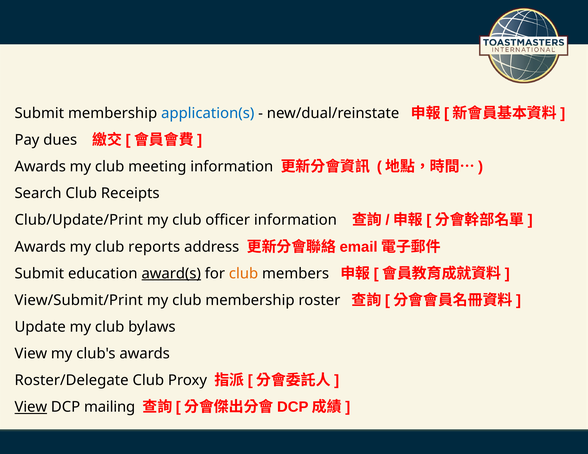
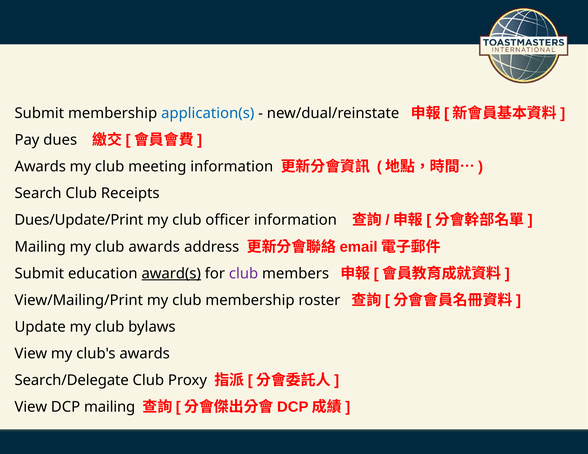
Club/Update/Print: Club/Update/Print -> Dues/Update/Print (79, 220)
Awards: Awards -> Mailing (40, 247)
club reports: reports -> awards (154, 247)
club colour: orange -> purple (244, 274)
View/Submit/Print: View/Submit/Print -> View/Mailing/Print (79, 300)
Roster/Delegate: Roster/Delegate -> Search/Delegate (72, 381)
View underline: present -> none (31, 407)
